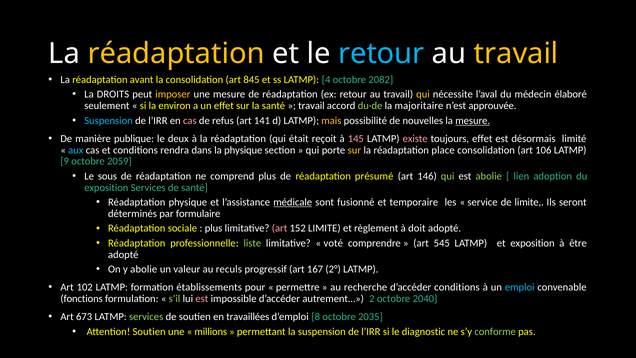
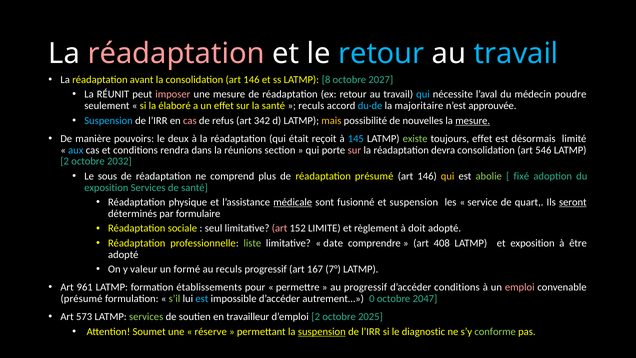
réadaptation colour: yellow -> pink (176, 53)
travail colour: yellow -> light blue (516, 53)
consolidation art 845: 845 -> 146 (251, 80)
4: 4 -> 8 (326, 80)
2082: 2082 -> 2027 (381, 80)
DROITS: DROITS -> RÉUNIT (113, 94)
imposer colour: yellow -> pink (173, 94)
qui colour: yellow -> light blue (423, 94)
élaboré: élaboré -> poudre (571, 94)
environ: environ -> élaboré (175, 106)
travail: travail -> reculs (311, 106)
du·de colour: light green -> light blue (370, 106)
141: 141 -> 342 (262, 120)
publique: publique -> pouvoirs (134, 138)
145 colour: pink -> light blue (356, 138)
existe colour: pink -> light green (415, 138)
la physique: physique -> réunions (243, 150)
sur colour: yellow -> pink (354, 150)
place: place -> devra (443, 150)
106: 106 -> 546 (543, 150)
9: 9 -> 2 (65, 161)
2059: 2059 -> 2032 (119, 161)
qui colour: light green -> yellow (448, 176)
lien: lien -> fixé (521, 176)
et temporaire: temporaire -> suspension (414, 202)
de limite: limite -> quart (529, 202)
seront underline: none -> present (573, 202)
plus: plus -> seul (214, 228)
voté: voté -> date (333, 243)
545: 545 -> 408 (442, 243)
y abolie: abolie -> valeur (144, 269)
valeur: valeur -> formé (187, 269)
2°: 2° -> 7° (333, 269)
102: 102 -> 961 (85, 287)
au recherche: recherche -> progressif (366, 287)
emploi colour: light blue -> pink (520, 287)
fonctions: fonctions -> présumé (81, 299)
est colour: pink -> light blue (202, 299)
2: 2 -> 0 (372, 299)
2040: 2040 -> 2047 (425, 299)
673: 673 -> 573 (84, 317)
travaillées: travaillées -> travailleur (248, 317)
d’emploi 8: 8 -> 2 (316, 317)
2035: 2035 -> 2025 (370, 317)
Attention Soutien: Soutien -> Soumet (149, 331)
millions: millions -> réserve (211, 331)
suspension underline: none -> present (322, 331)
